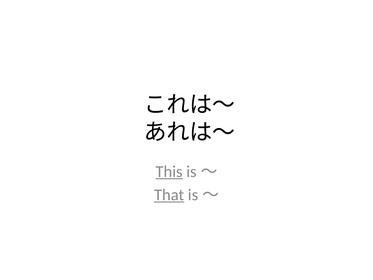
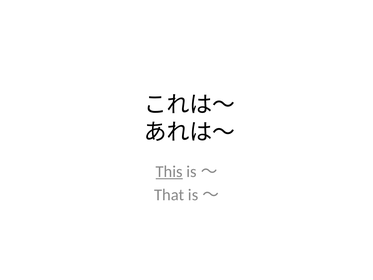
That underline: present -> none (169, 195)
